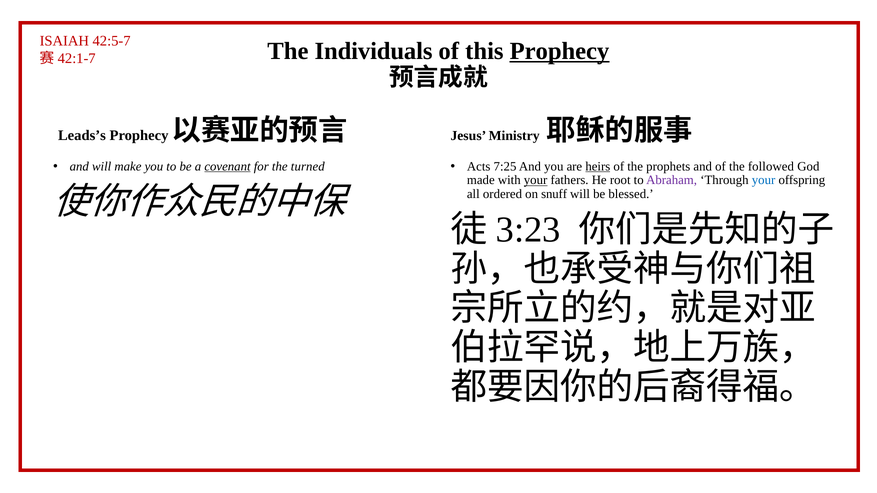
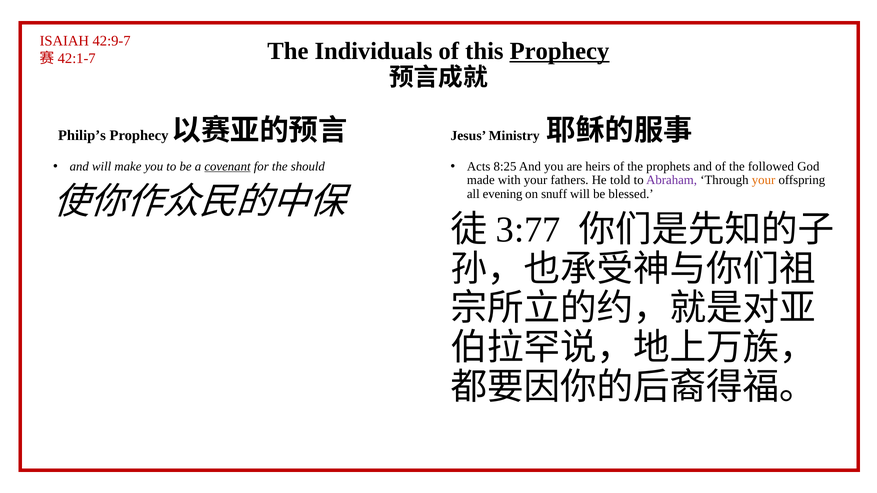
42:5-7: 42:5-7 -> 42:9-7 (112, 41)
Leads’s: Leads’s -> Philip’s (82, 136)
turned: turned -> should (308, 166)
7:25: 7:25 -> 8:25 (505, 166)
heirs underline: present -> none (598, 166)
your underline: present -> none (536, 180)
root: root -> told (620, 180)
your colour: blue -> orange (764, 180)
ordered: ordered -> evening (503, 194)
3:23: 3:23 -> 3:77 (528, 230)
